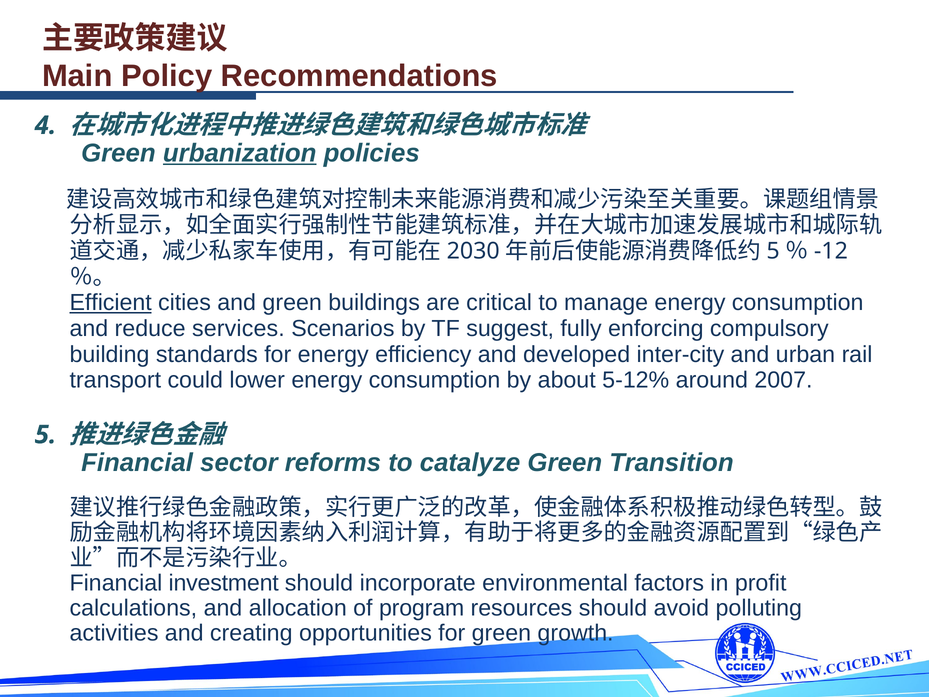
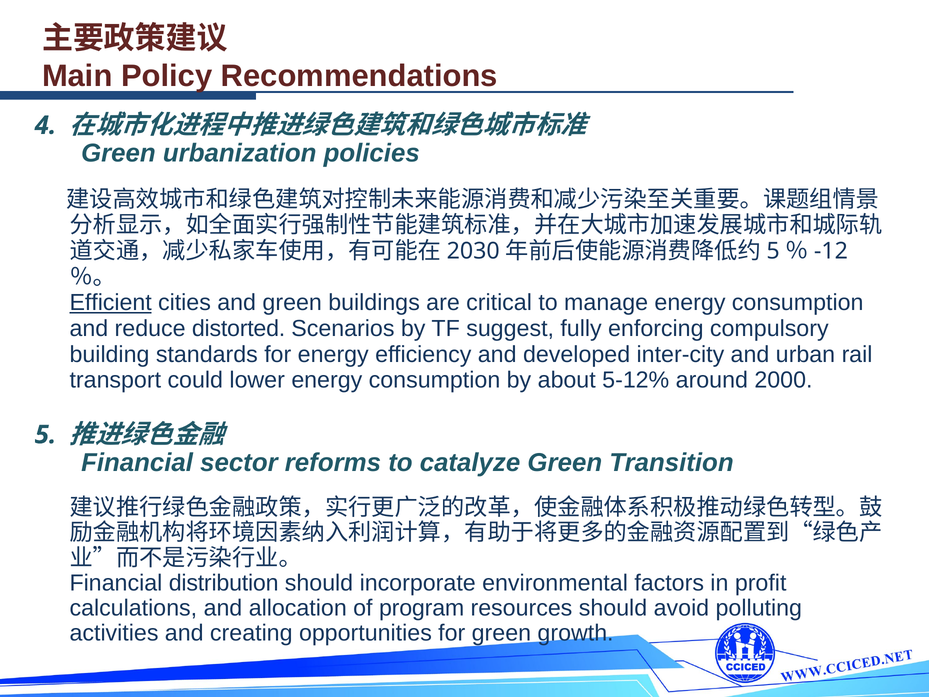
urbanization underline: present -> none (240, 153)
services: services -> distorted (239, 328)
2007: 2007 -> 2000 (783, 380)
investment: investment -> distribution (224, 583)
